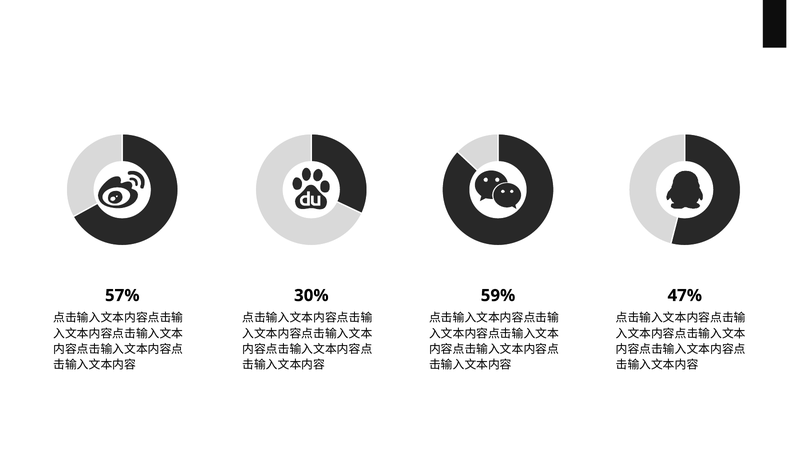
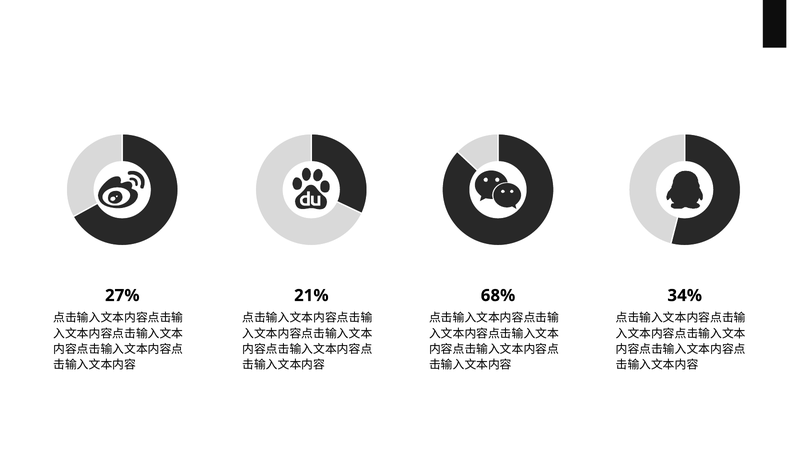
57%: 57% -> 27% (122, 296)
30%: 30% -> 21% (311, 296)
59%: 59% -> 68% (498, 296)
47%: 47% -> 34% (685, 296)
